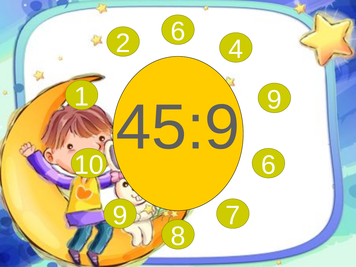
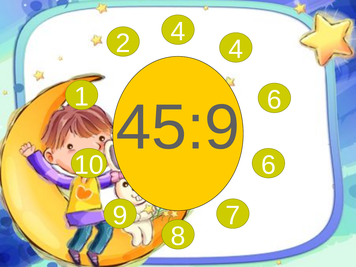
2 6: 6 -> 4 (178, 32)
45:9 9: 9 -> 6 (274, 100)
